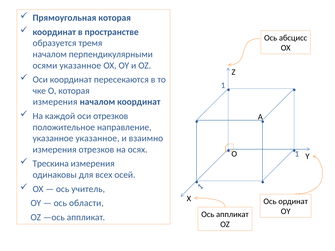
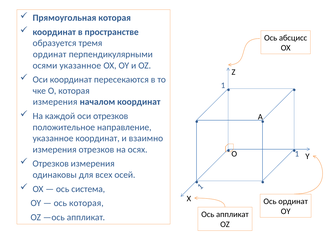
началом: началом -> ординат (50, 54)
указанное указанное: указанное -> координат (98, 138)
Трескина: Трескина -> Отрезков (51, 164)
учитель: учитель -> система (88, 189)
ось области: области -> которая (86, 203)
